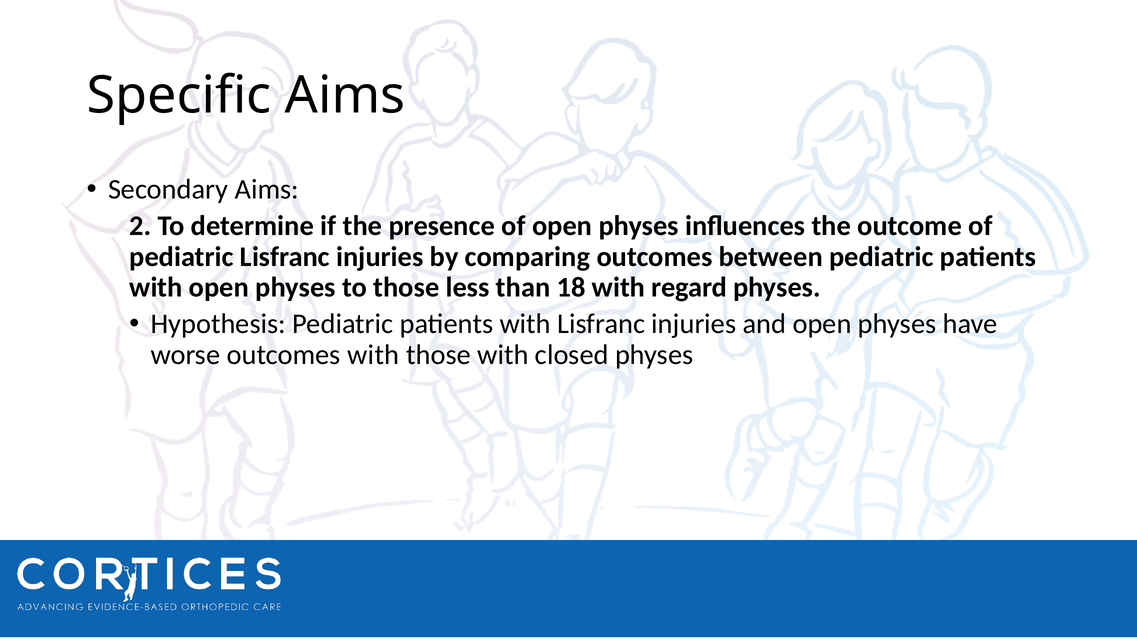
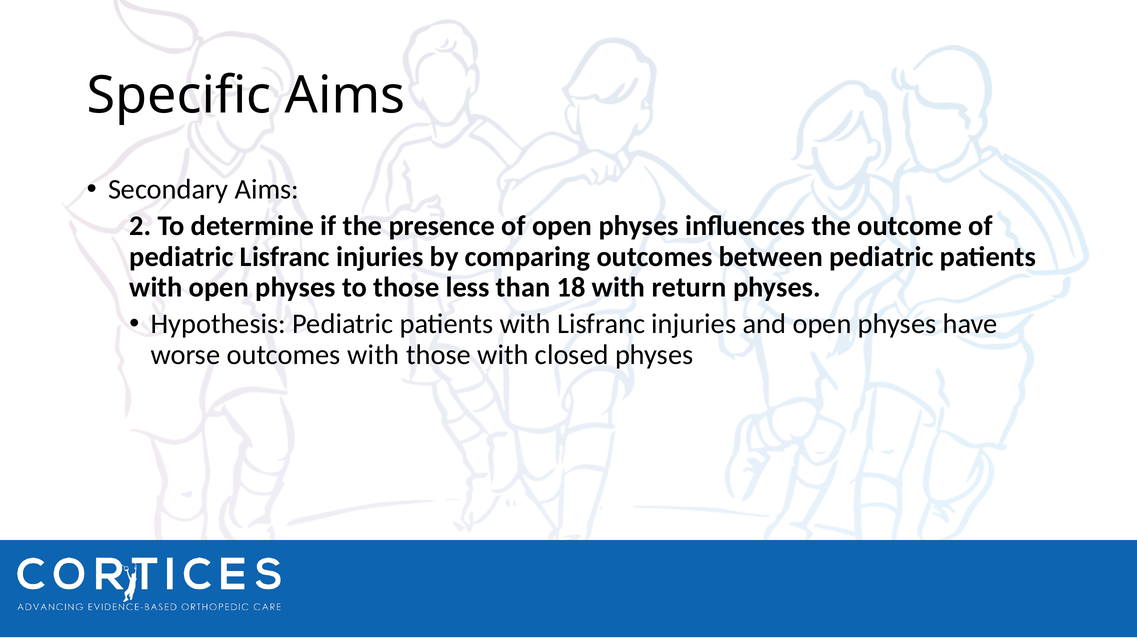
regard: regard -> return (689, 288)
